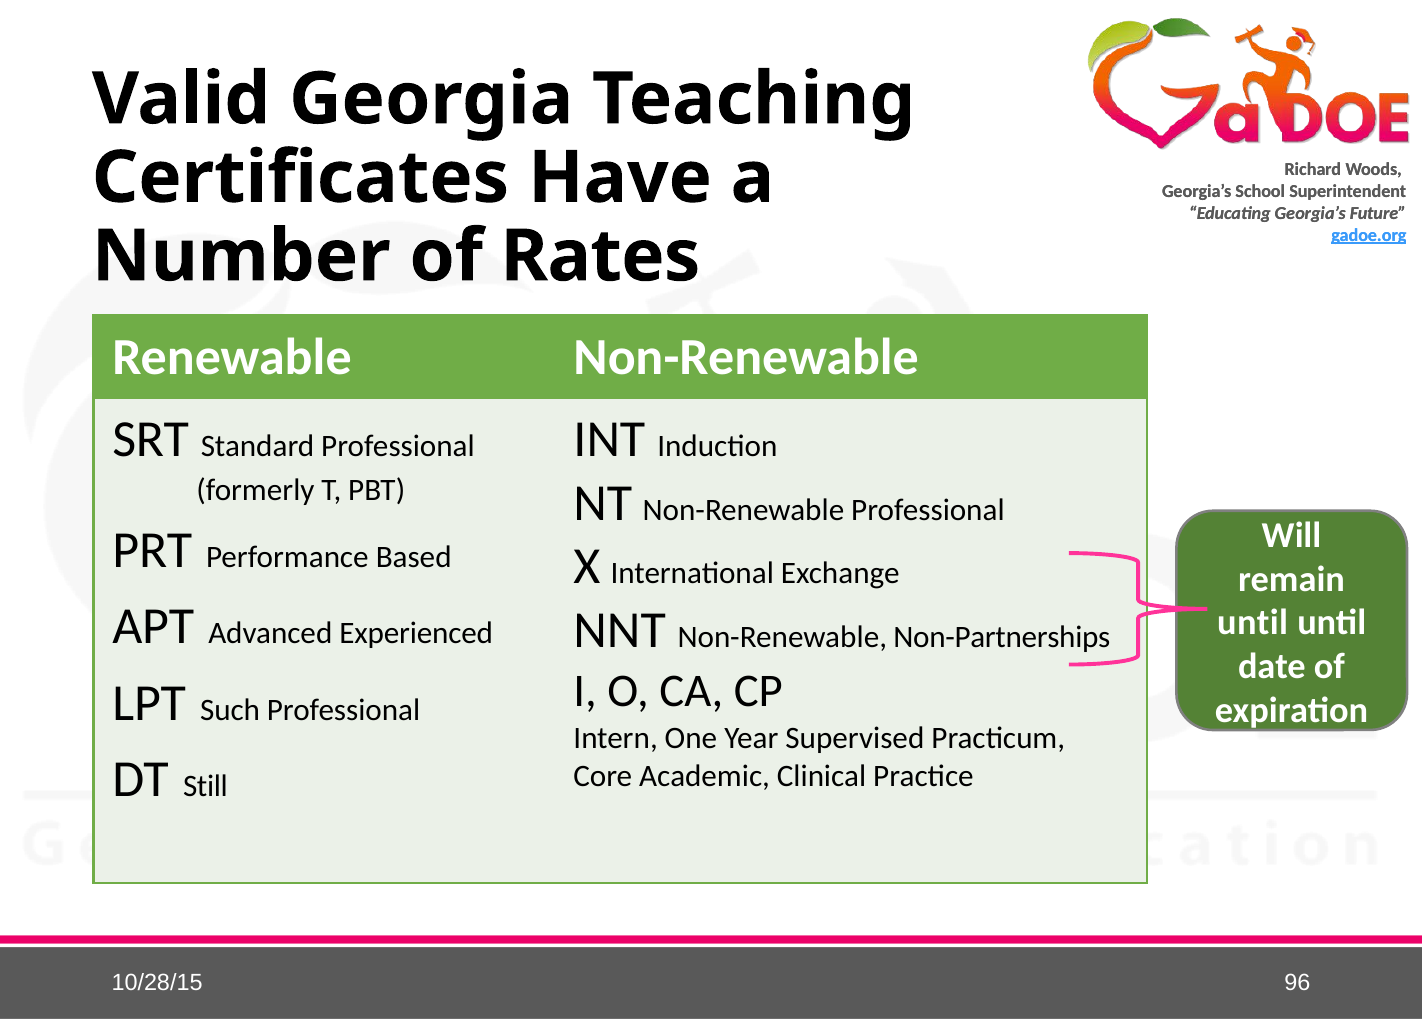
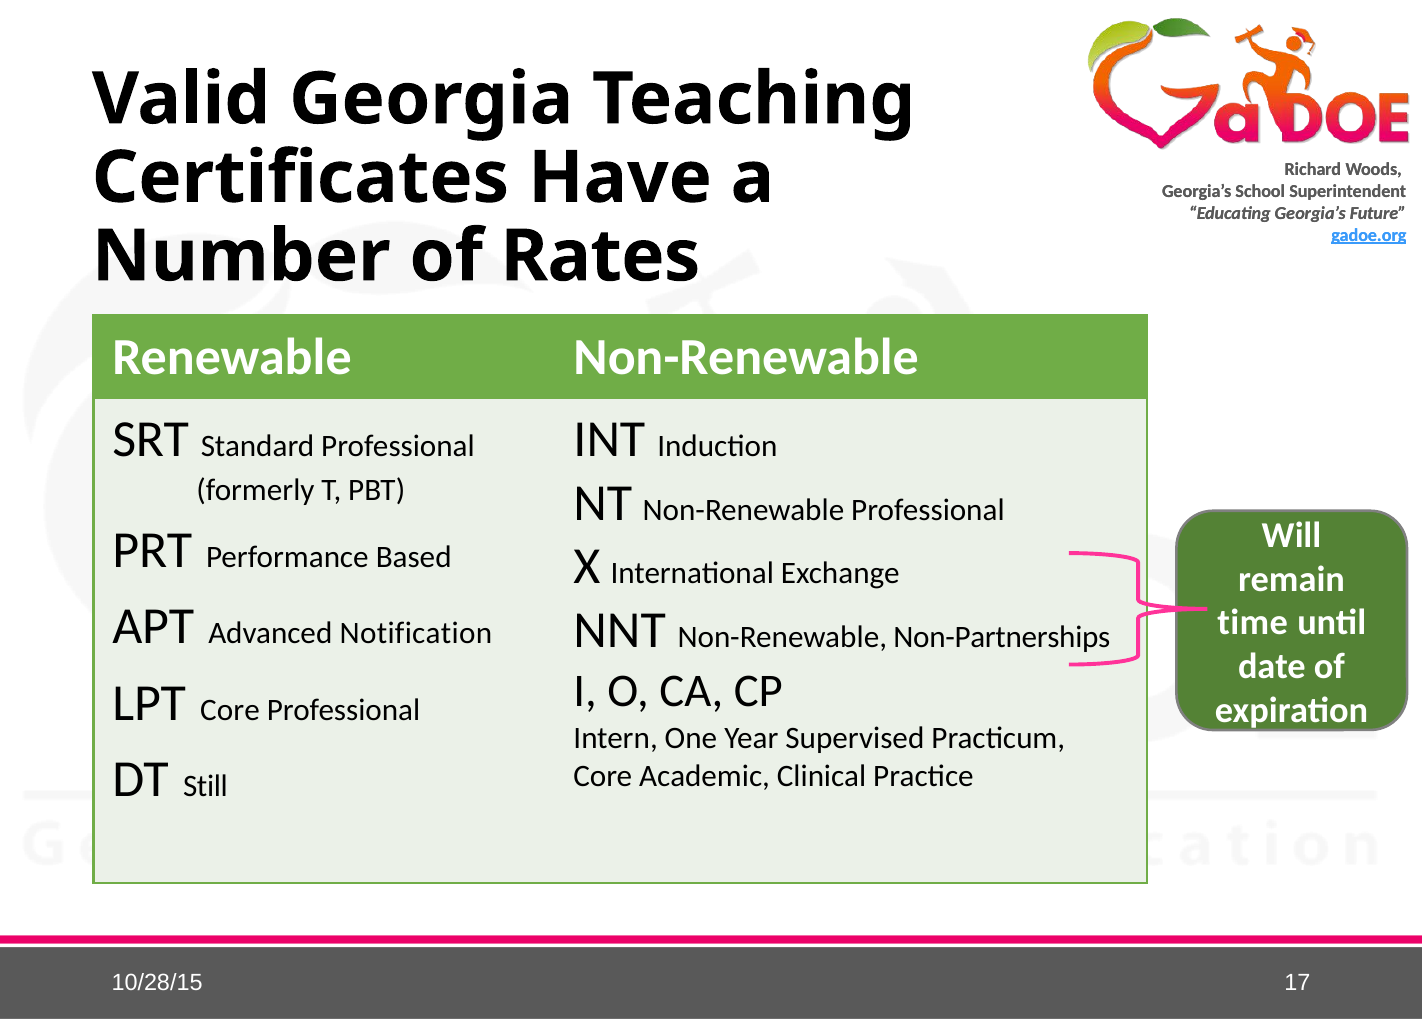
Experienced: Experienced -> Notification (416, 634)
until: until -> time (1253, 623)
LPT Such: Such -> Core (230, 710)
96: 96 -> 17 (1297, 983)
